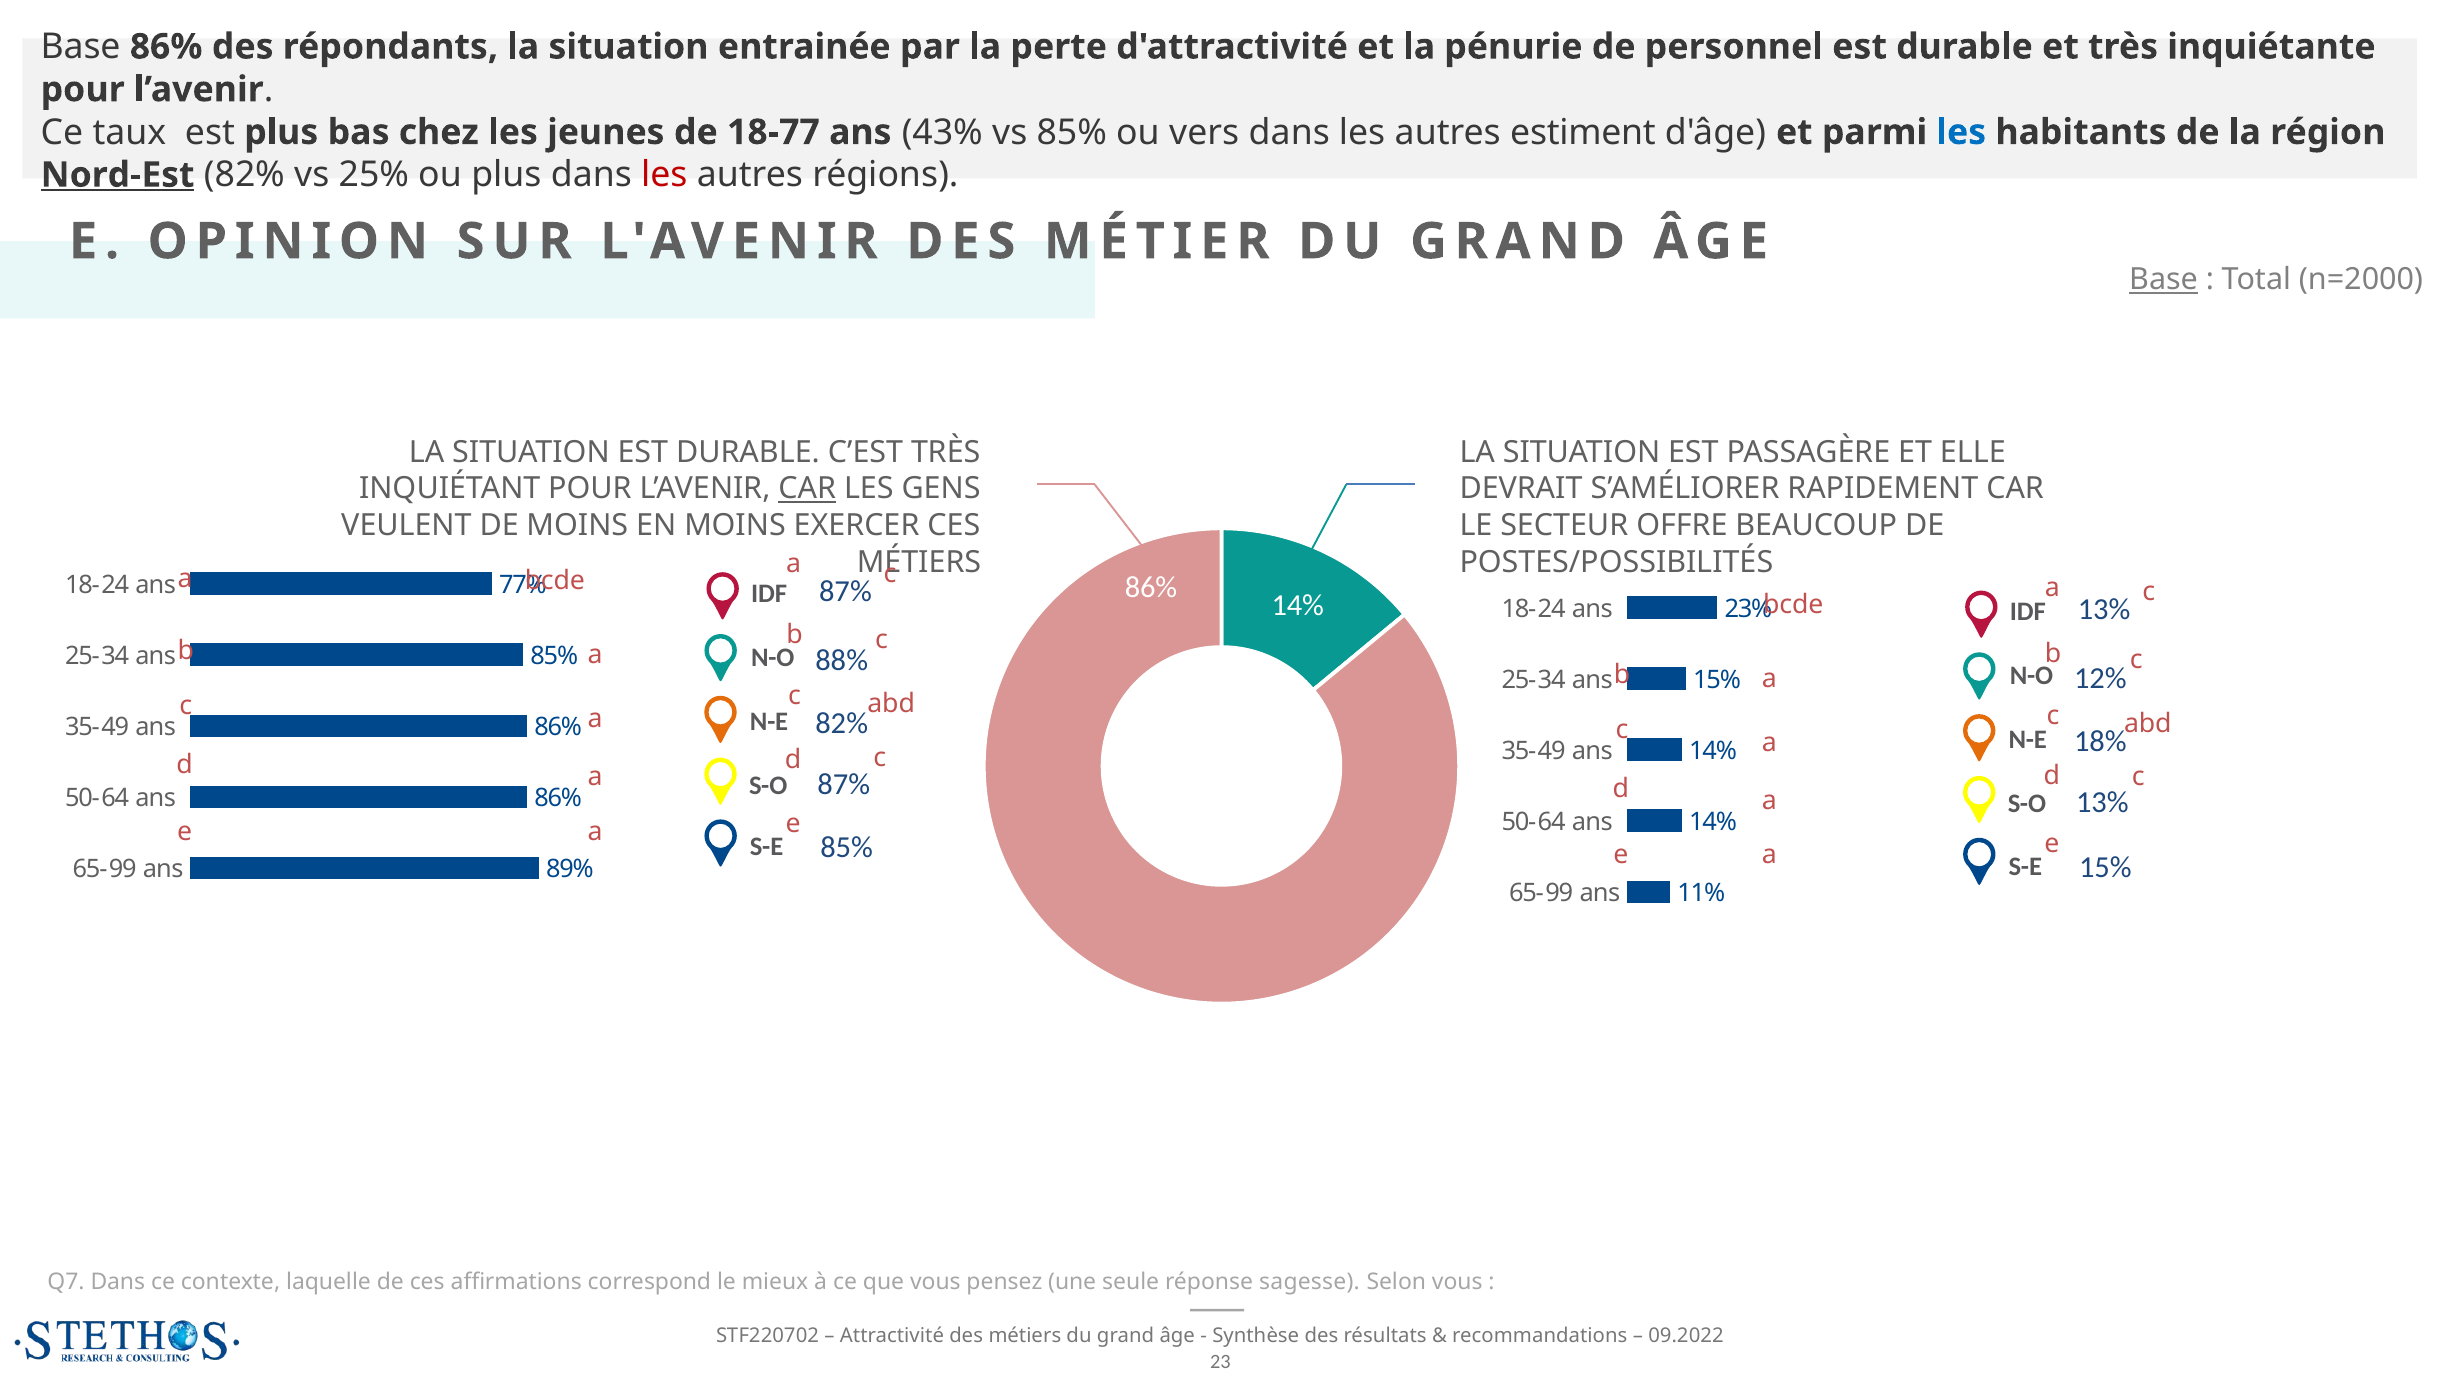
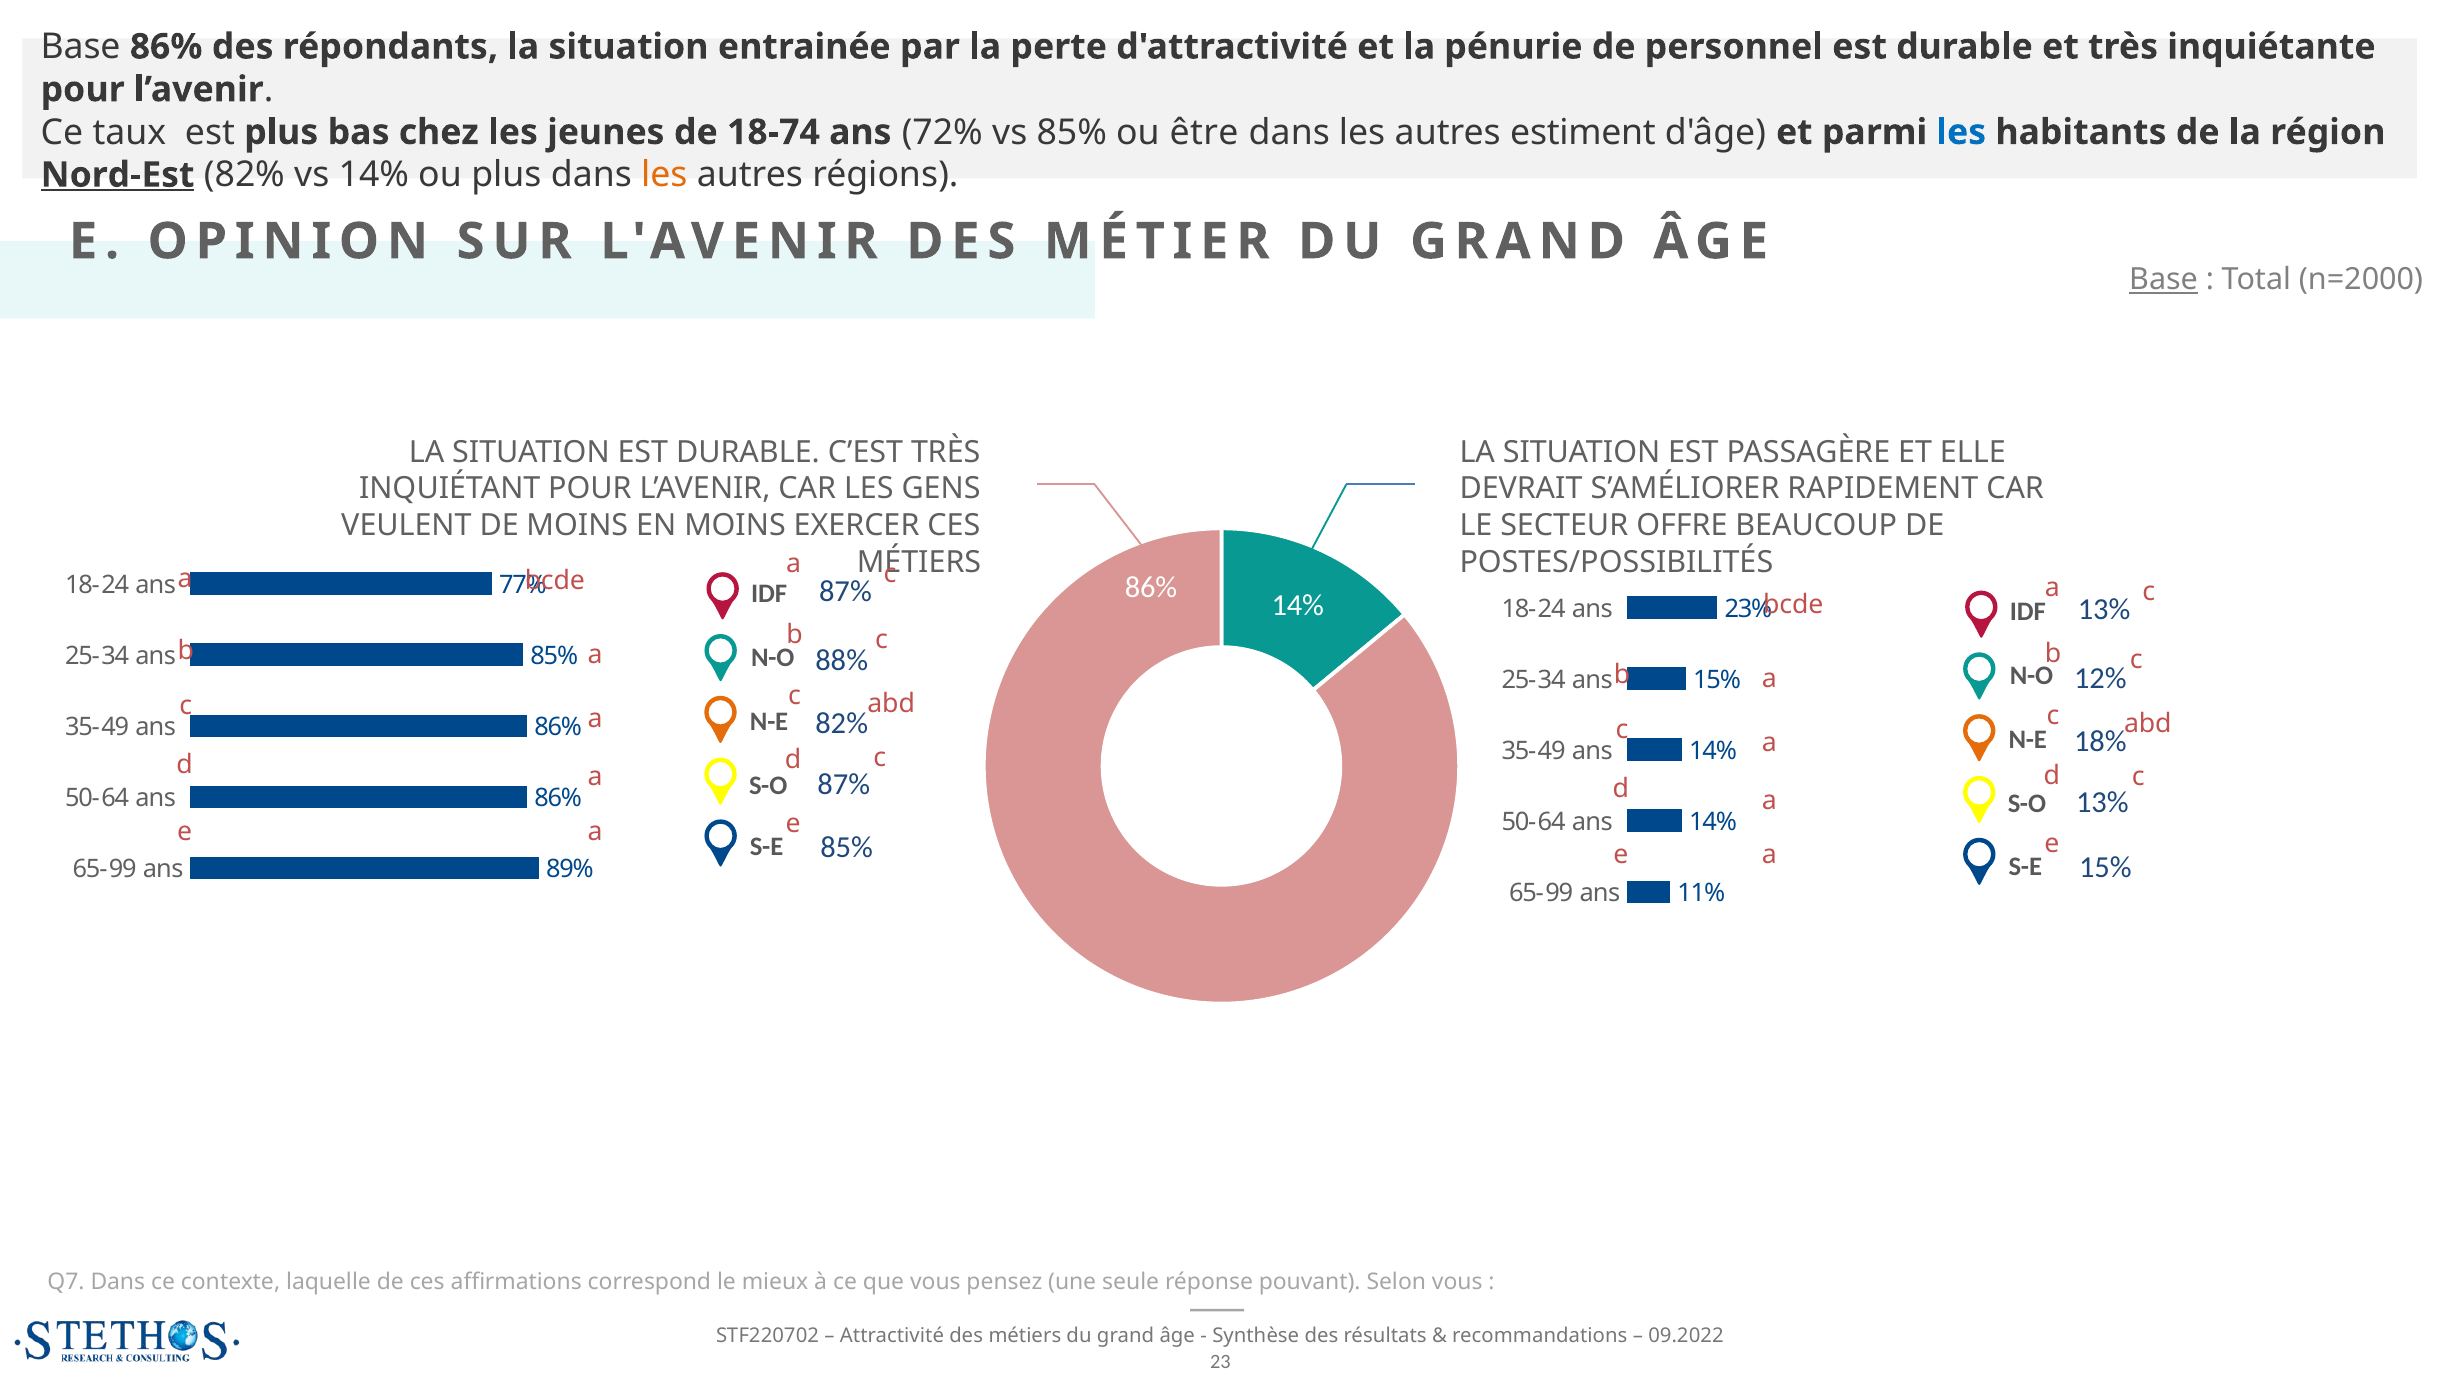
18-77: 18-77 -> 18-74 (773, 132)
43%: 43% -> 72% (942, 132)
vers: vers -> être (1204, 132)
vs 25%: 25% -> 14% (374, 175)
les colour: red -> orange (664, 175)
CAR underline: present -> none (807, 489)
sagesse: sagesse -> pouvant (1310, 1282)
